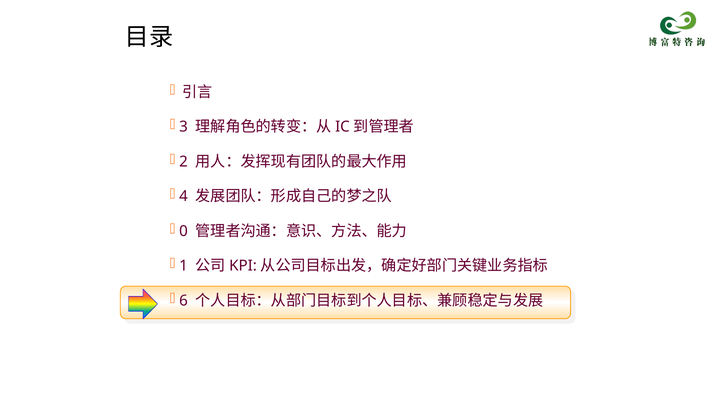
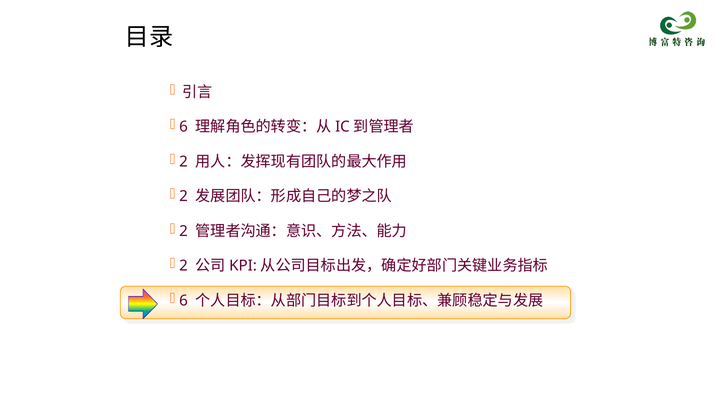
3: 3 -> 6 (184, 127)
4: 4 -> 2 (184, 196)
0: 0 -> 2 (184, 231)
1: 1 -> 2 (184, 266)
